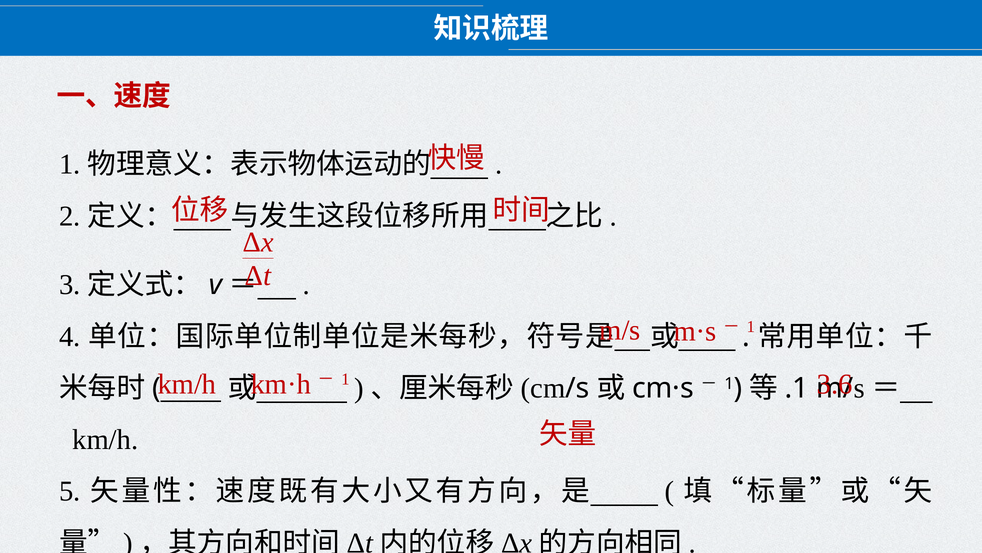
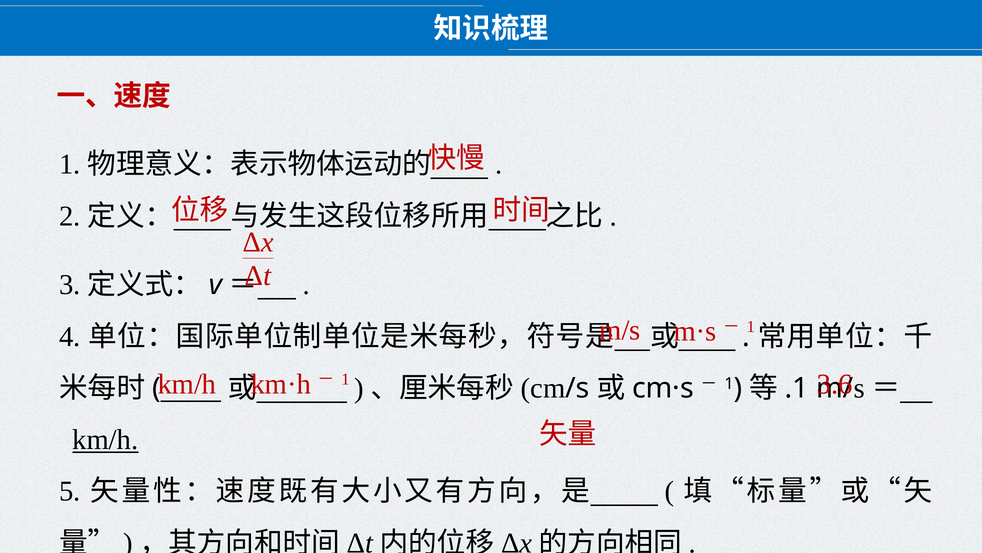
km/h underline: none -> present (105, 440)
